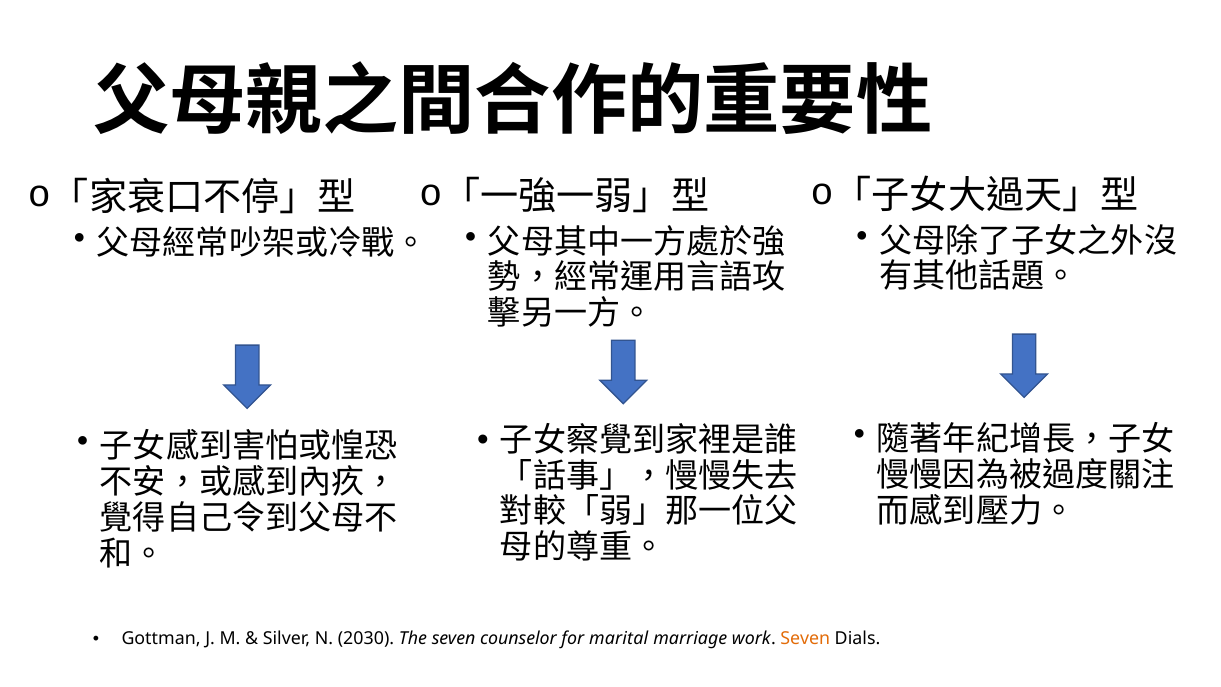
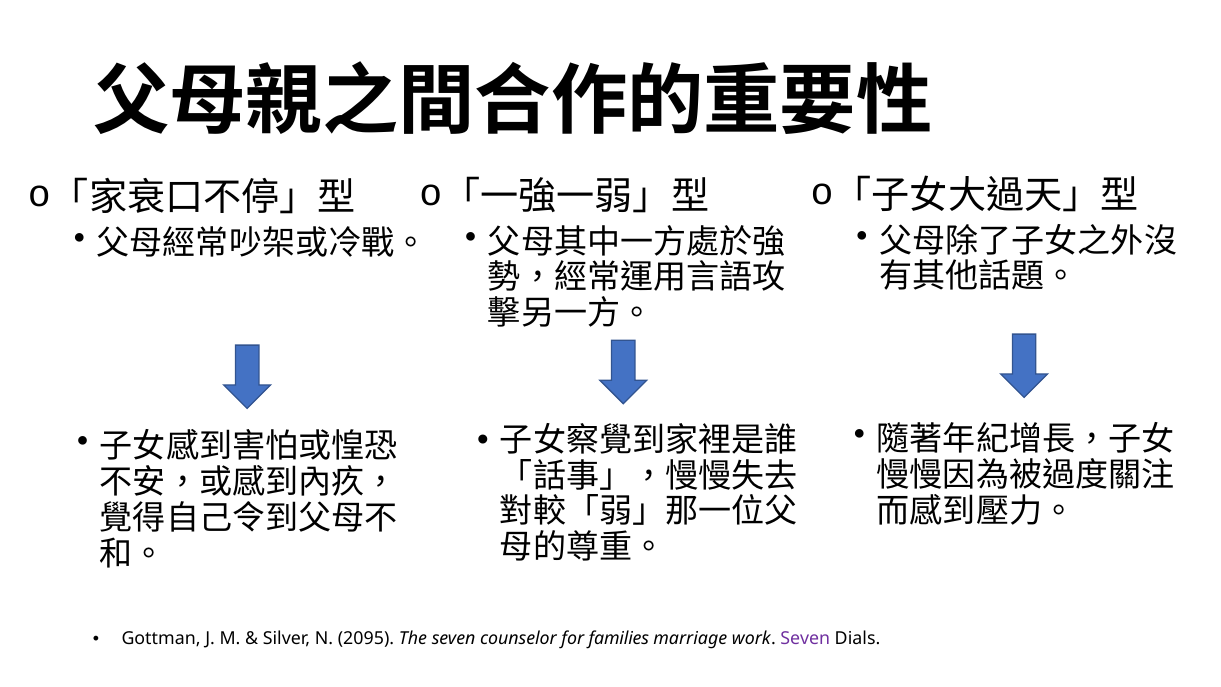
2030: 2030 -> 2095 (366, 639)
marital: marital -> families (619, 639)
Seven colour: orange -> purple (805, 639)
